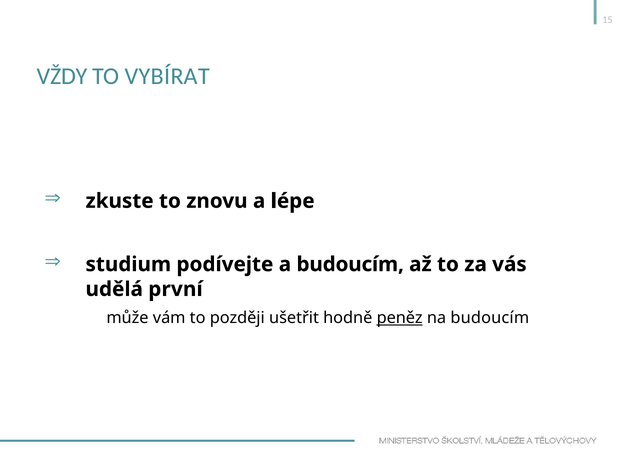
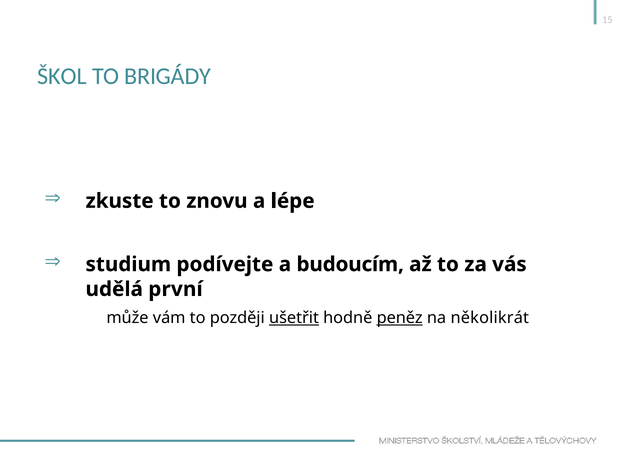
VŽDY: VŽDY -> ŠKOL (62, 76)
VYBÍRAT: VYBÍRAT -> BRIGÁDY (168, 76)
ušetřit underline: none -> present (294, 318)
na budoucím: budoucím -> několikrát (490, 318)
